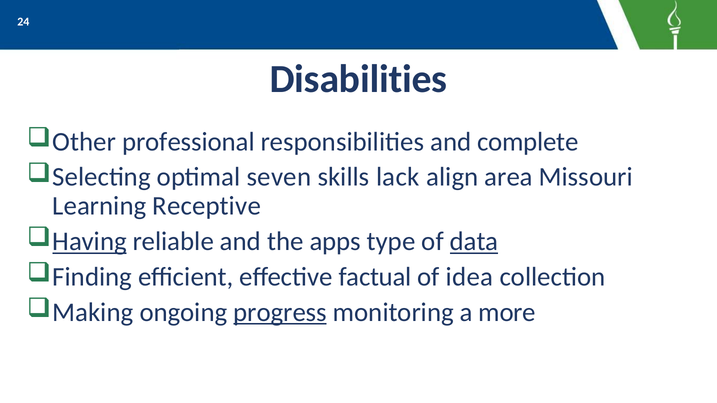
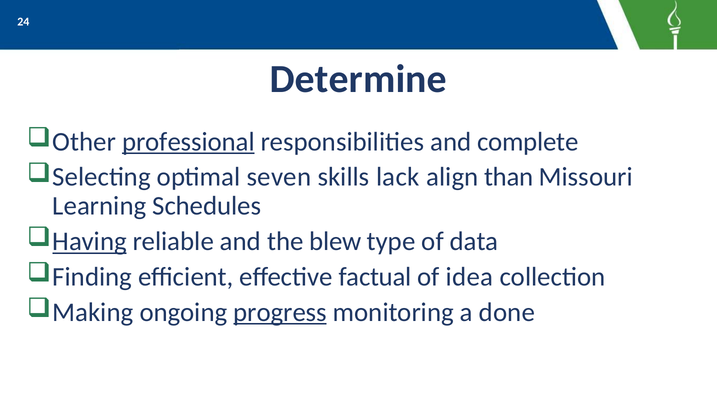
Disabilities: Disabilities -> Determine (358, 79)
professional underline: none -> present (188, 142)
area: area -> than (509, 177)
Receptive: Receptive -> Schedules (207, 206)
apps: apps -> blew (335, 242)
data underline: present -> none (474, 242)
more: more -> done (507, 313)
